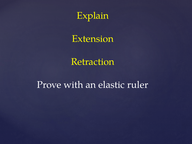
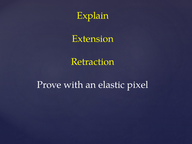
ruler: ruler -> pixel (138, 85)
